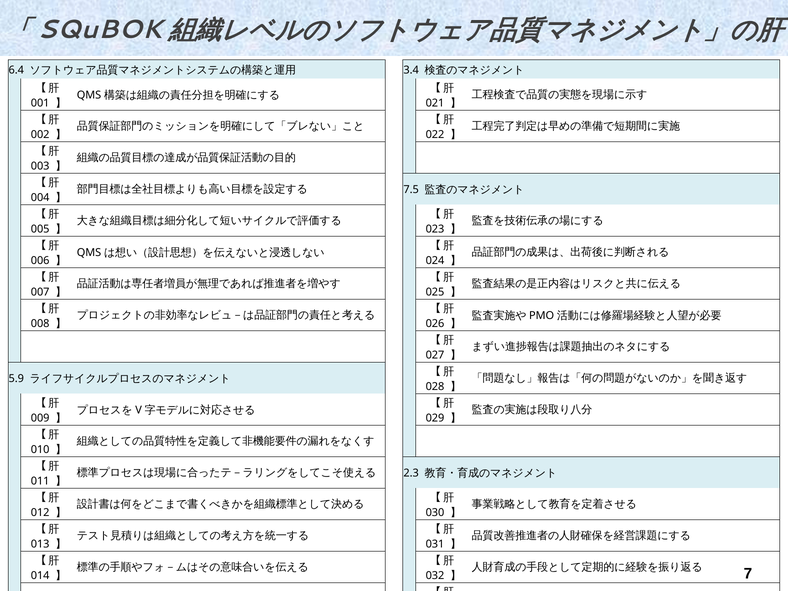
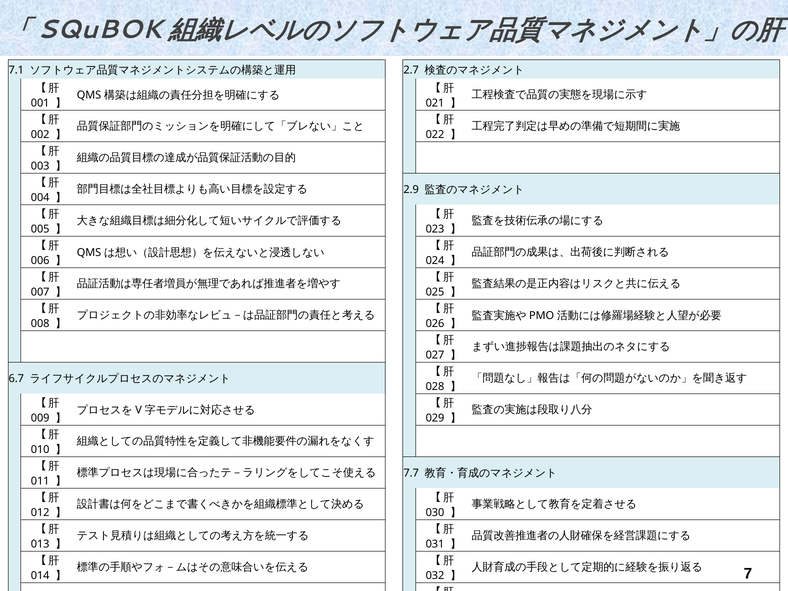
6.4: 6.4 -> 7.1 (16, 70)
3.4: 3.4 -> 2.7 (411, 70)
7.5: 7.5 -> 2.9 (411, 190)
5.9: 5.9 -> 6.7 (16, 379)
2.3: 2.3 -> 7.7 (411, 473)
